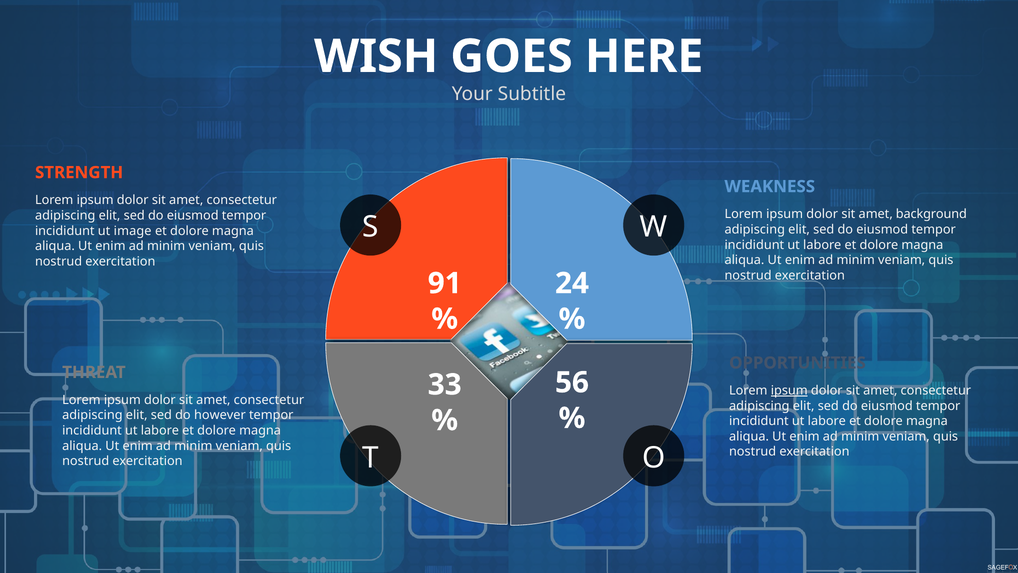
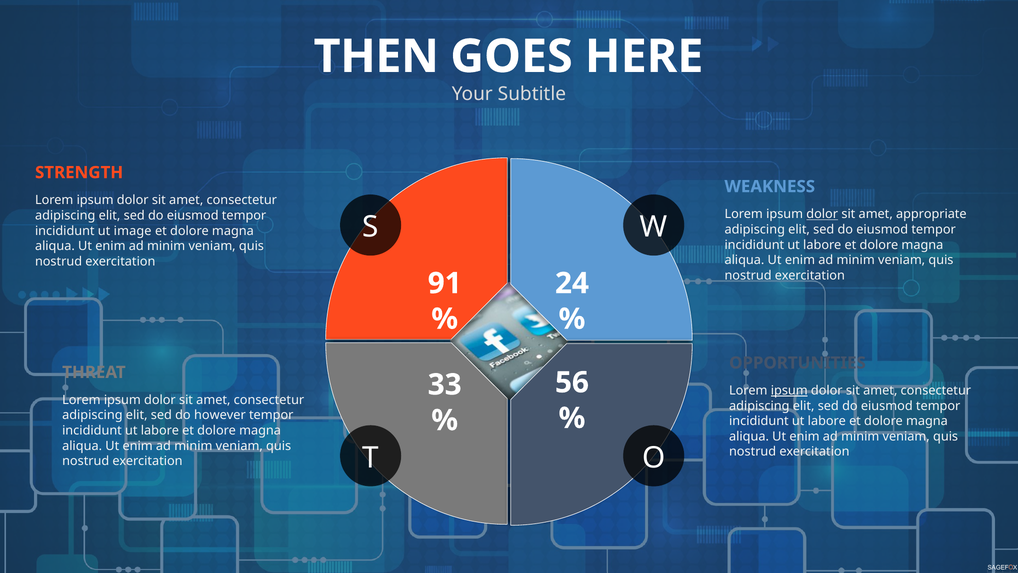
WISH: WISH -> THEN (376, 57)
dolor underline: none -> present (822, 214)
background: background -> appropriate (931, 214)
